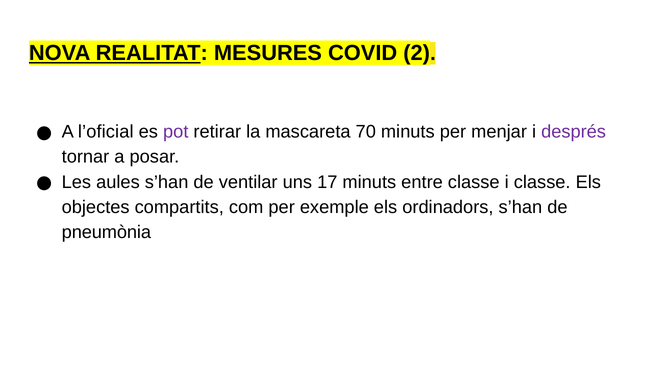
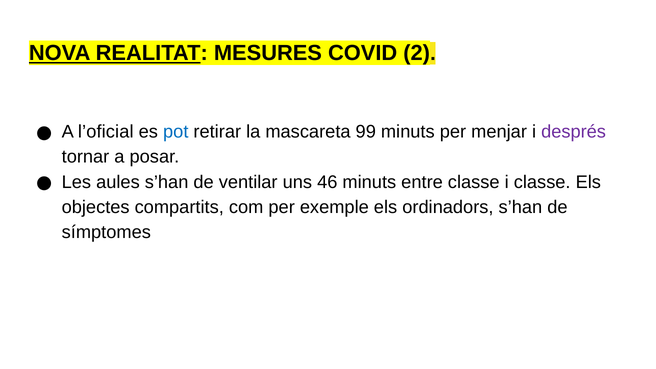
pot colour: purple -> blue (176, 132)
70: 70 -> 99 (366, 132)
17: 17 -> 46 (327, 182)
pneumònia: pneumònia -> símptomes (106, 232)
